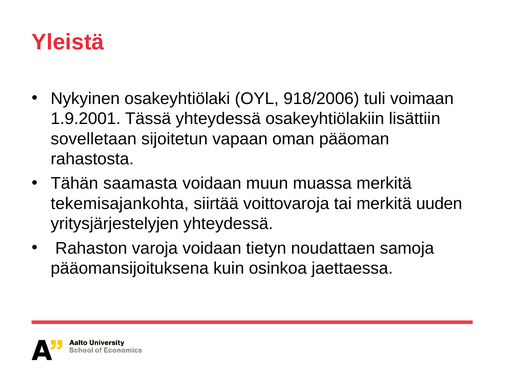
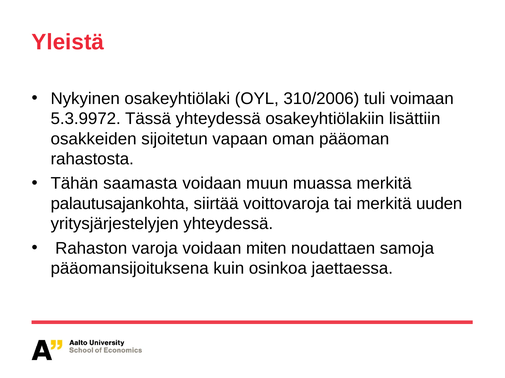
918/2006: 918/2006 -> 310/2006 (321, 99)
1.9.2001: 1.9.2001 -> 5.3.9972 (86, 119)
sovelletaan: sovelletaan -> osakkeiden (94, 139)
tekemisajankohta: tekemisajankohta -> palautusajankohta (120, 204)
tietyn: tietyn -> miten (266, 249)
